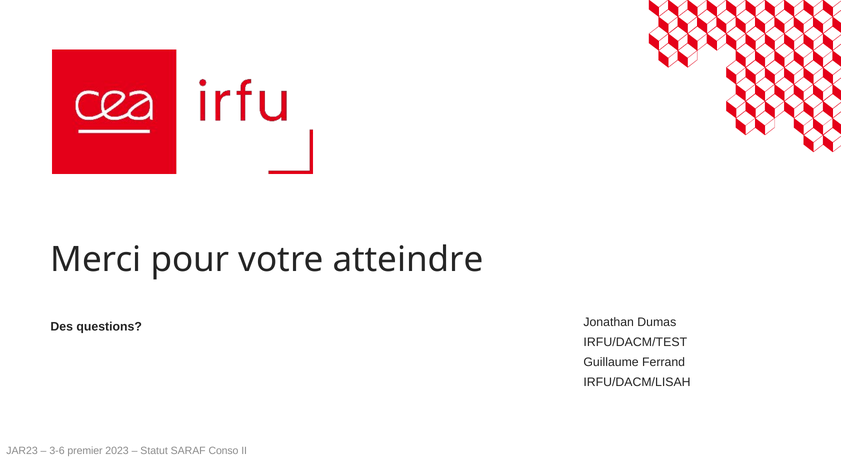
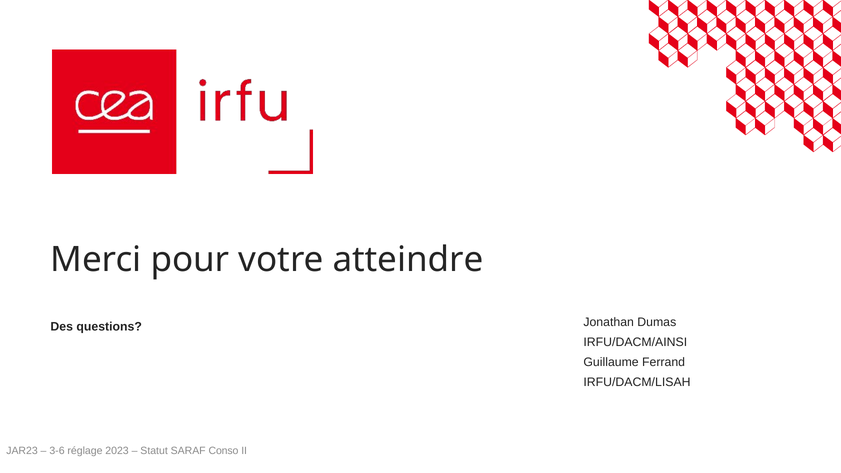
IRFU/DACM/TEST: IRFU/DACM/TEST -> IRFU/DACM/AINSI (635, 342)
premier: premier -> réglage (85, 451)
